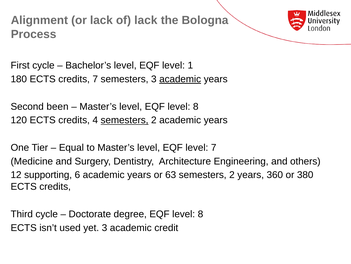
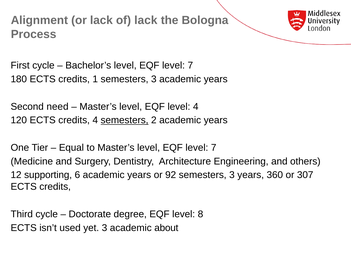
1: 1 -> 7 (190, 65)
credits 7: 7 -> 1 (95, 79)
academic underline: present -> none (180, 79)
been: been -> need (57, 106)
level EQF level 8: 8 -> 4 (196, 106)
63: 63 -> 92 (171, 175)
2: 2 -> 3 (232, 175)
380: 380 -> 307 (305, 175)
credit: credit -> about (166, 227)
